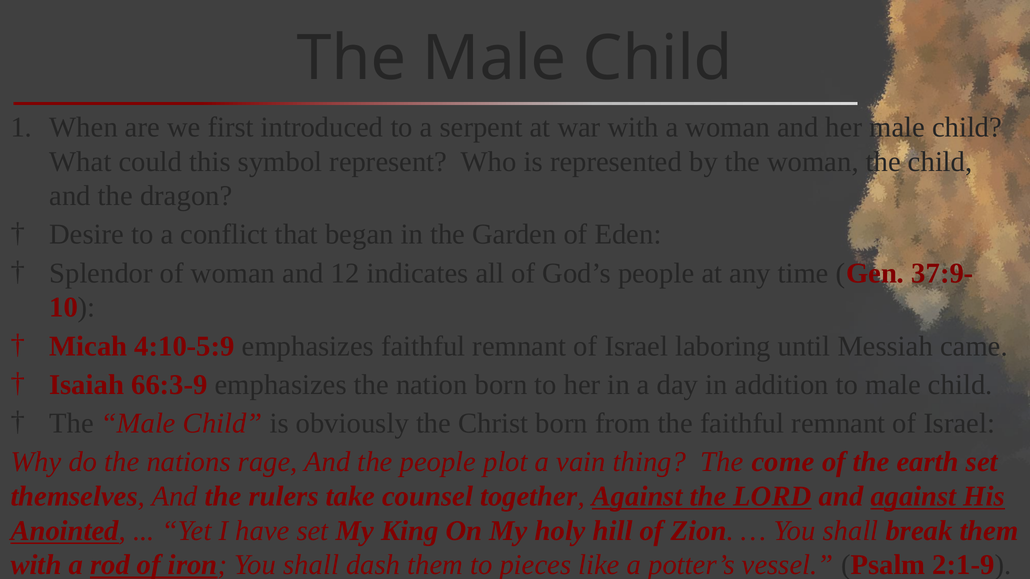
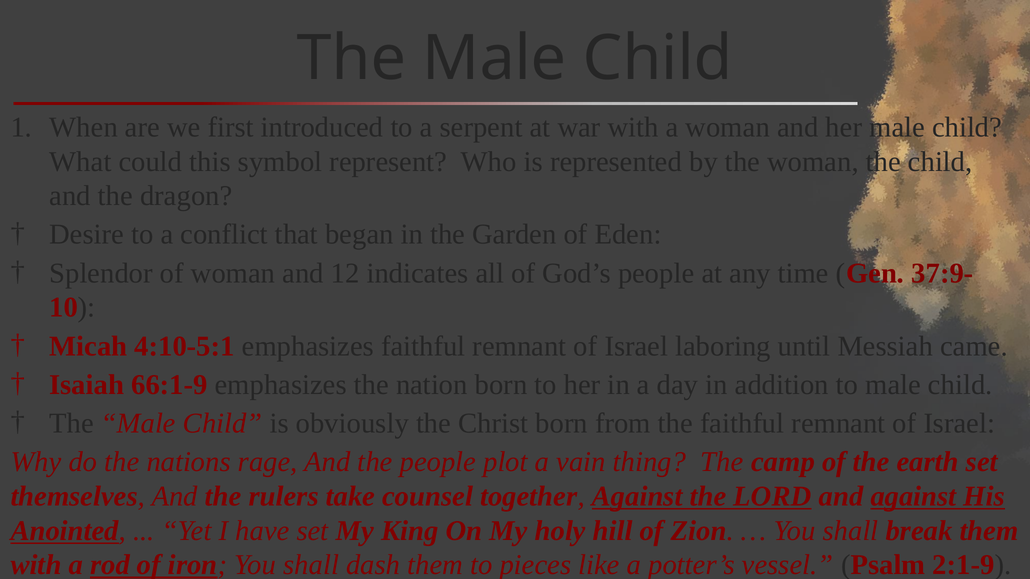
4:10-5:9: 4:10-5:9 -> 4:10-5:1 (185, 346)
66:3-9: 66:3-9 -> 66:1-9 (169, 385)
come: come -> camp (783, 462)
